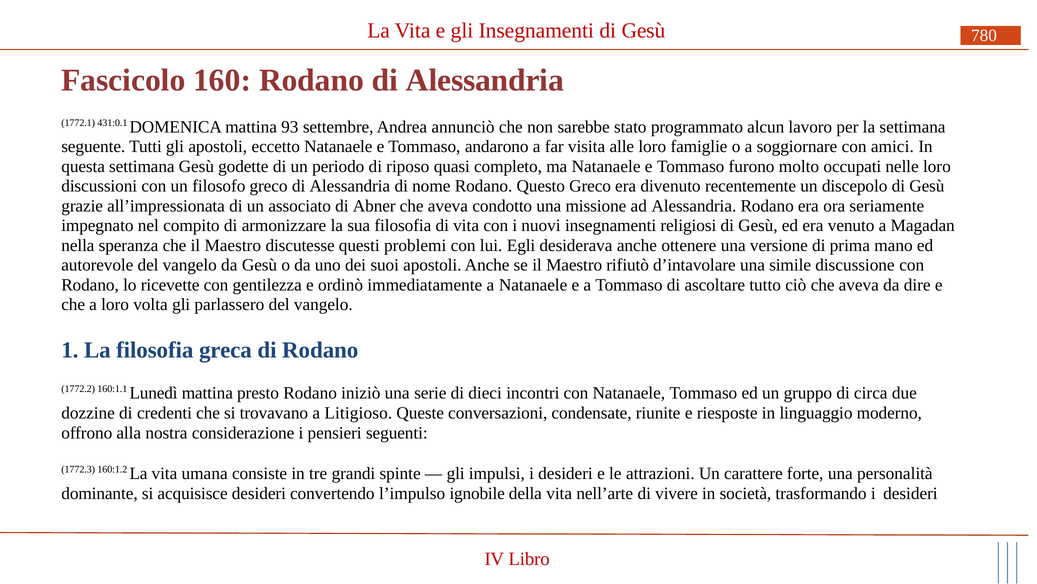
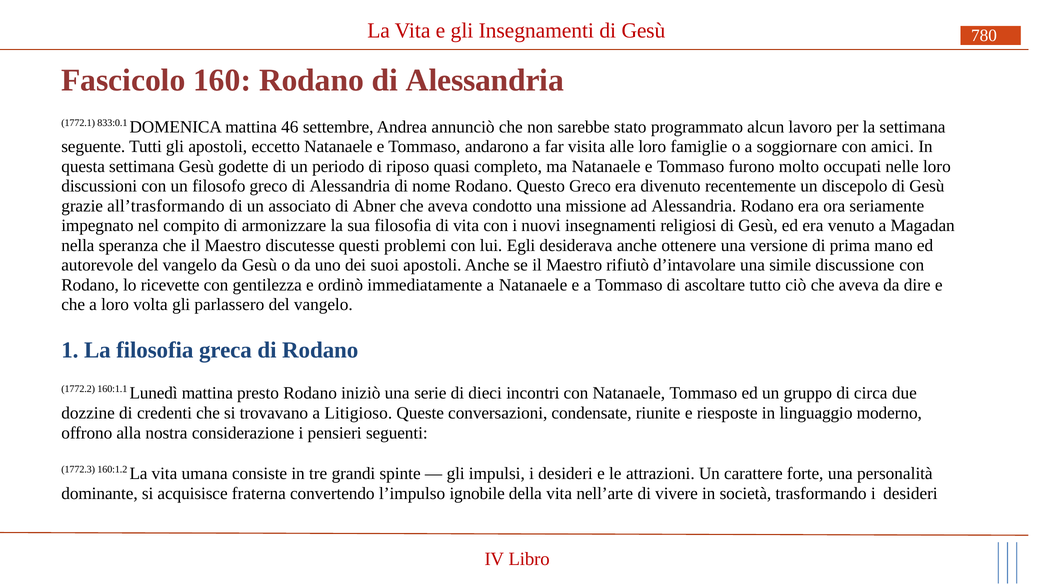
431:0.1: 431:0.1 -> 833:0.1 (112, 123)
93: 93 -> 46 (290, 127)
all’impressionata: all’impressionata -> all’trasformando (166, 206)
acquisisce desideri: desideri -> fraterna (259, 494)
